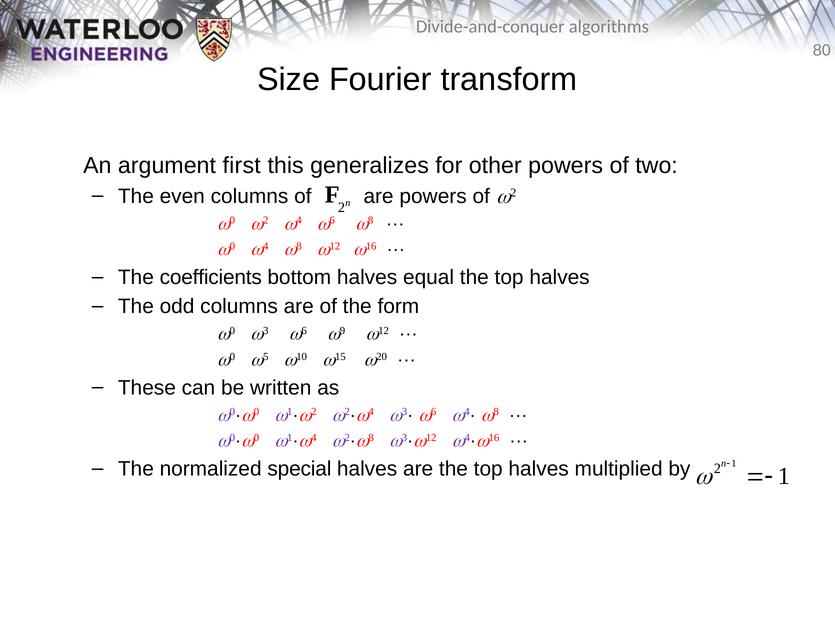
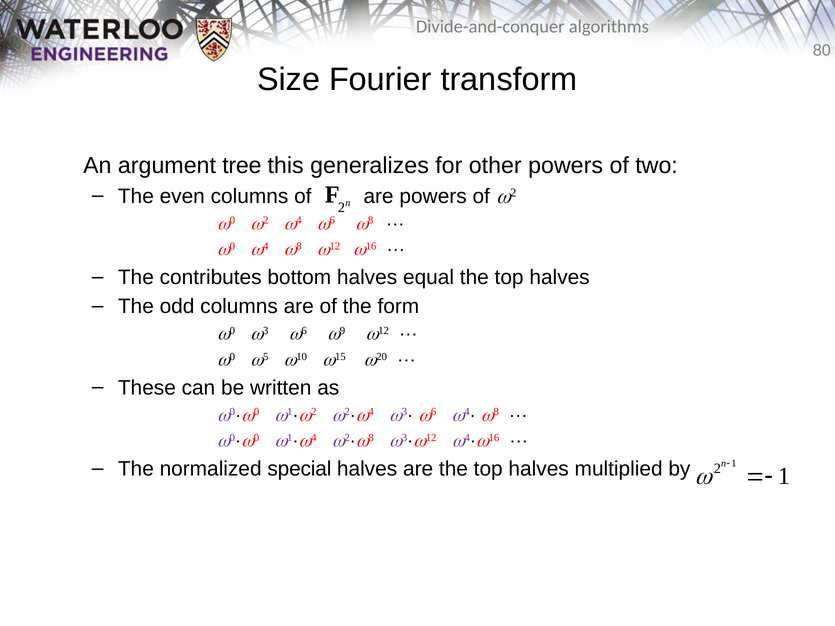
first: first -> tree (242, 166)
coefficients: coefficients -> contributes (211, 277)
